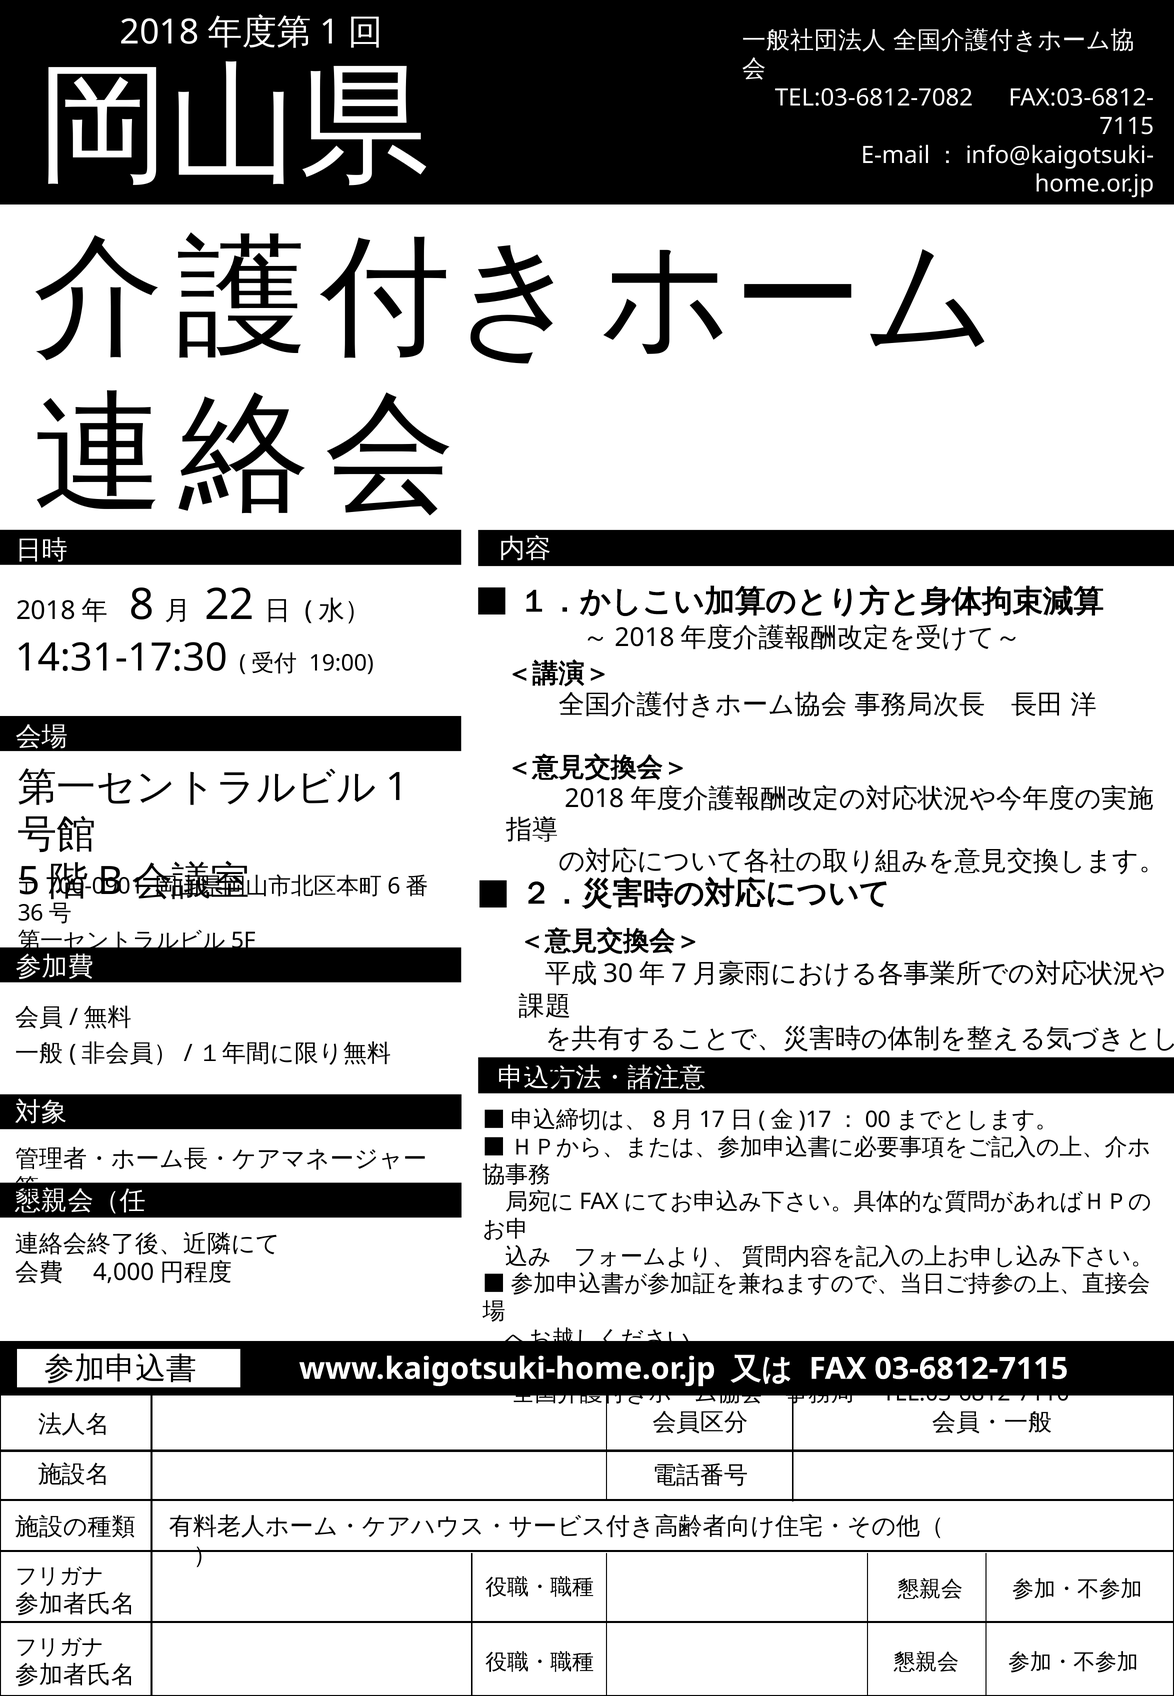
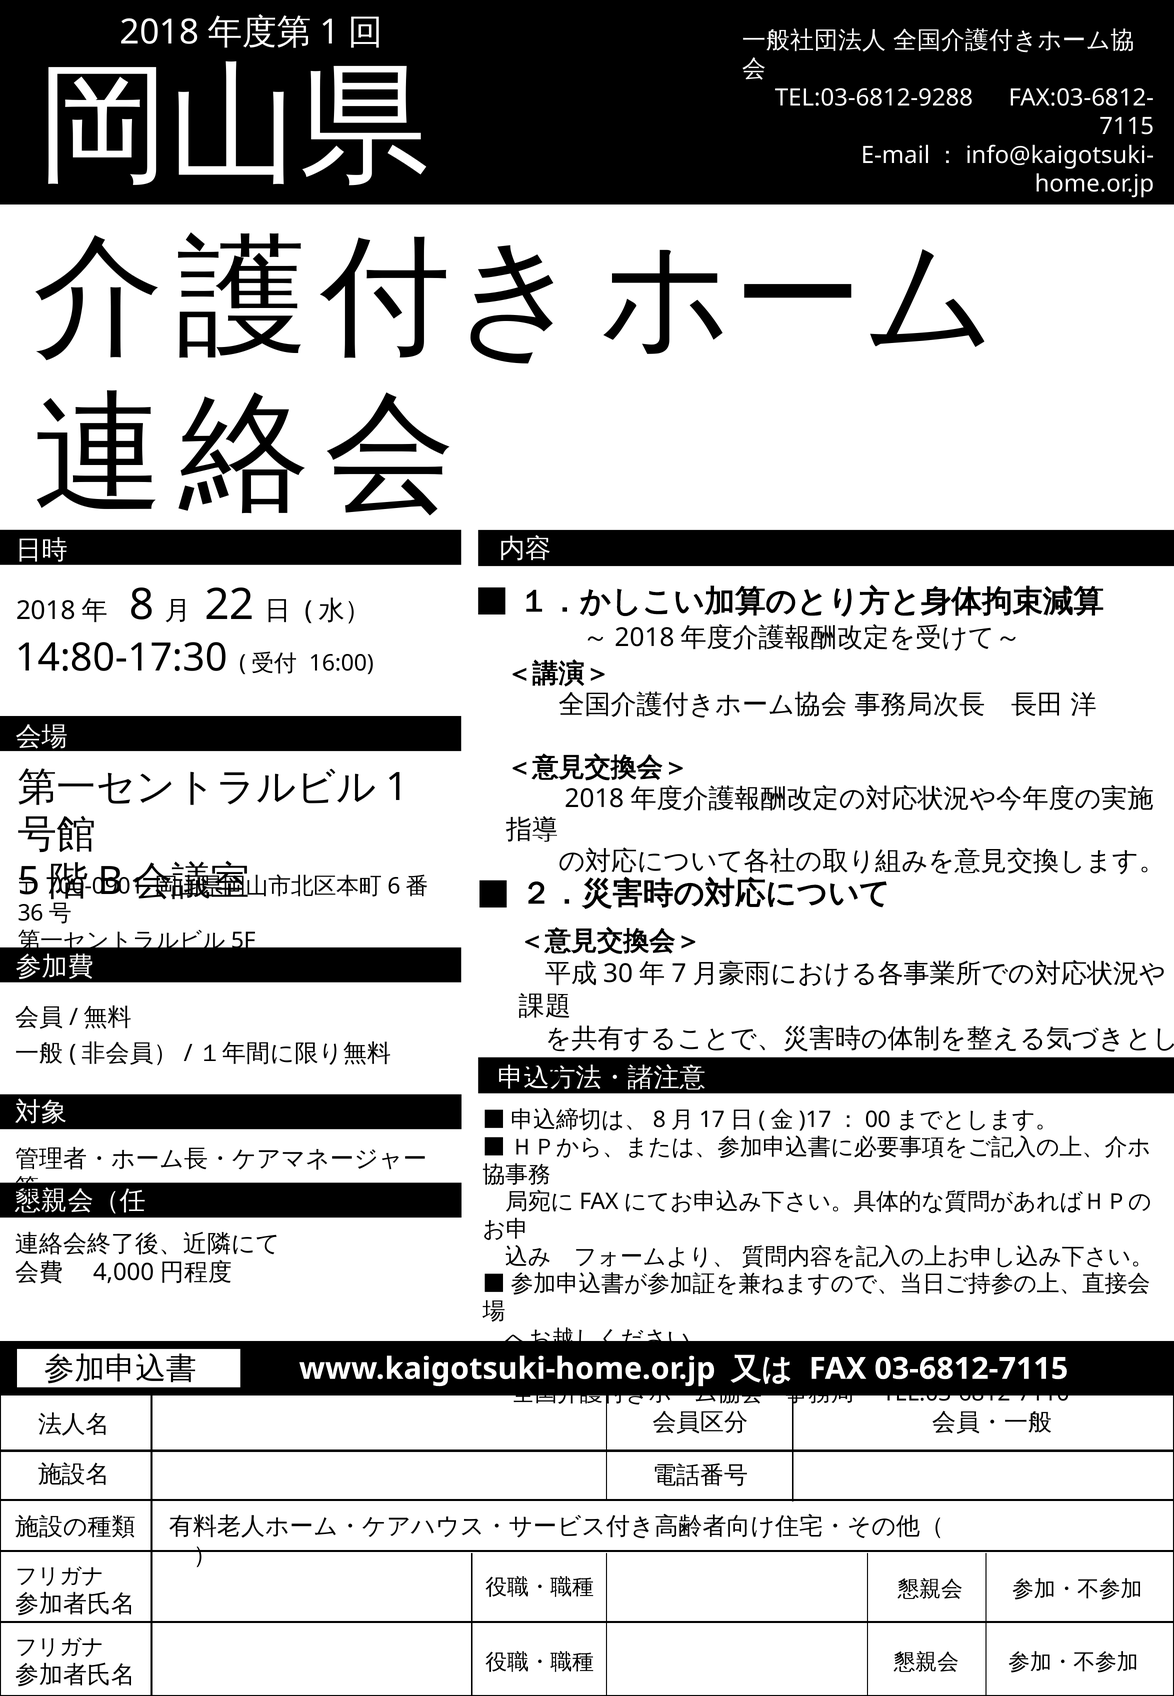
TEL:03-6812-7082: TEL:03-6812-7082 -> TEL:03-6812-9288 (874, 98)
14:31-17:30: 14:31-17:30 -> 14:80-17:30 (121, 658)
19:00: 19:00 -> 16:00 (341, 663)
